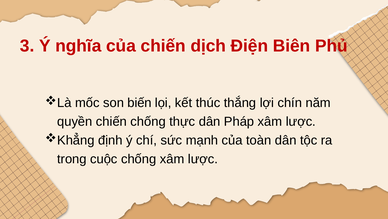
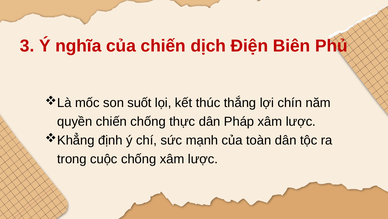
biến: biến -> suốt (139, 103)
